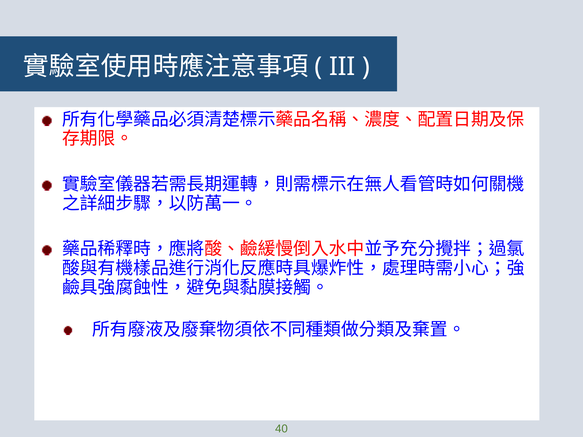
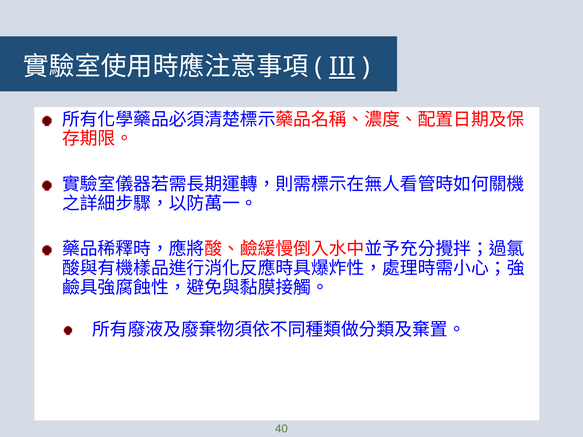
III underline: none -> present (342, 67)
